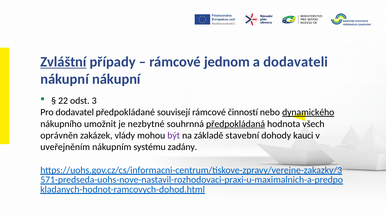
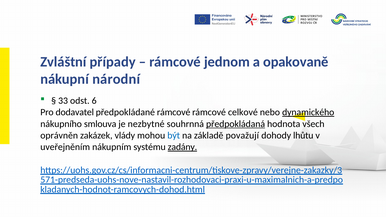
Zvláštní underline: present -> none (63, 62)
dodavateli: dodavateli -> opakovaně (296, 62)
nákupní nákupní: nákupní -> národní (116, 79)
22: 22 -> 33 (63, 101)
3: 3 -> 6 (94, 101)
předpokládané souvisejí: souvisejí -> rámcové (174, 112)
činností: činností -> celkové (243, 112)
umožnit: umožnit -> smlouva (100, 124)
být colour: purple -> blue (174, 135)
stavební: stavební -> považují (242, 135)
kauci: kauci -> lhůtu (303, 135)
zadány underline: none -> present (182, 147)
